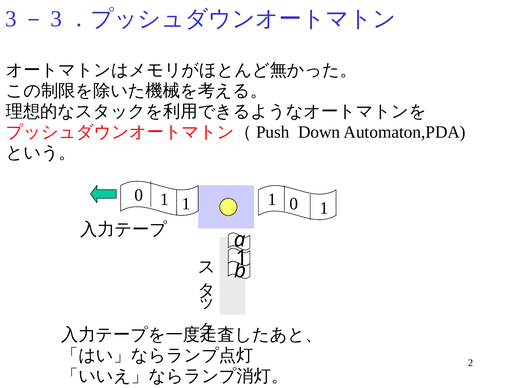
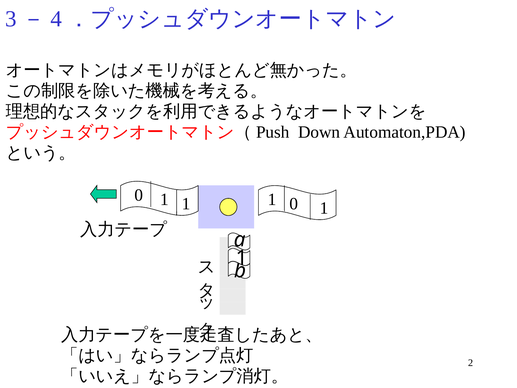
3: 3 -> 4 (56, 19)
